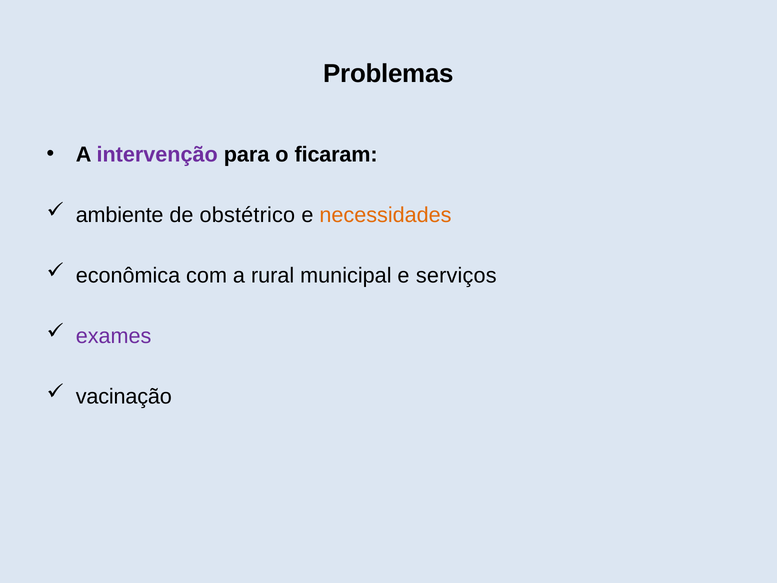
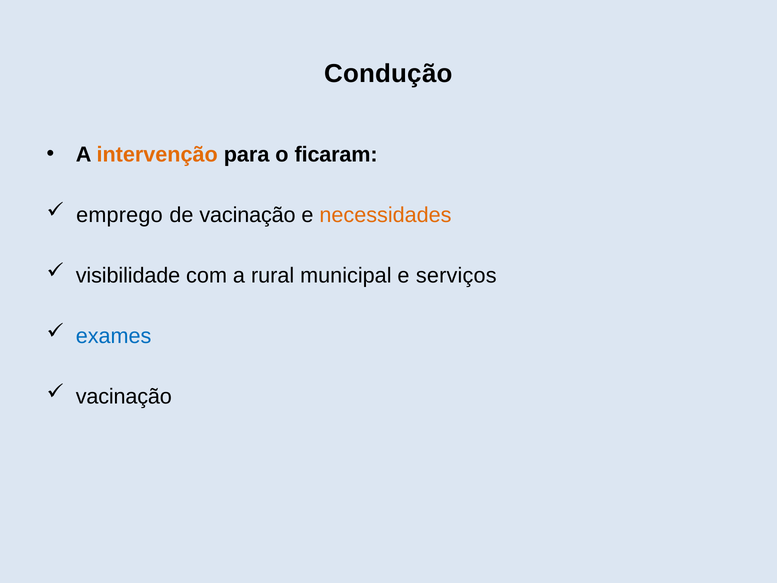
Problemas: Problemas -> Condução (388, 74)
intervenção colour: purple -> orange (157, 154)
ambiente: ambiente -> emprego (119, 215)
de obstétrico: obstétrico -> vacinação (248, 215)
econômica: econômica -> visibilidade (128, 275)
exames colour: purple -> blue (114, 336)
